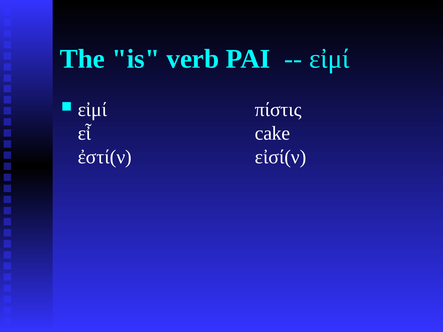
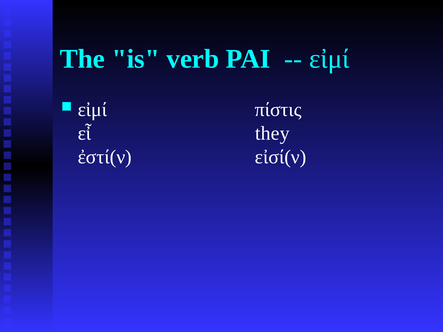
cake: cake -> they (272, 133)
